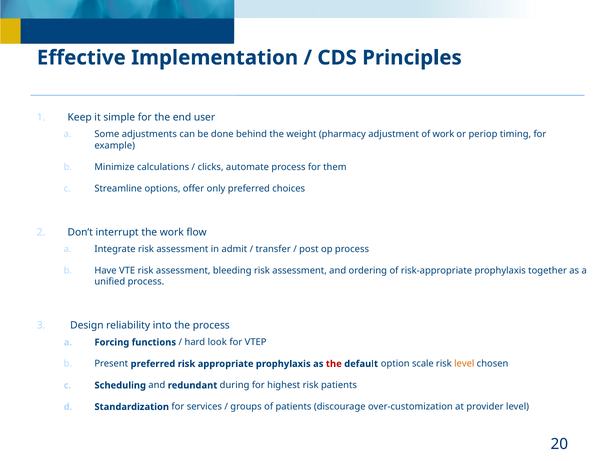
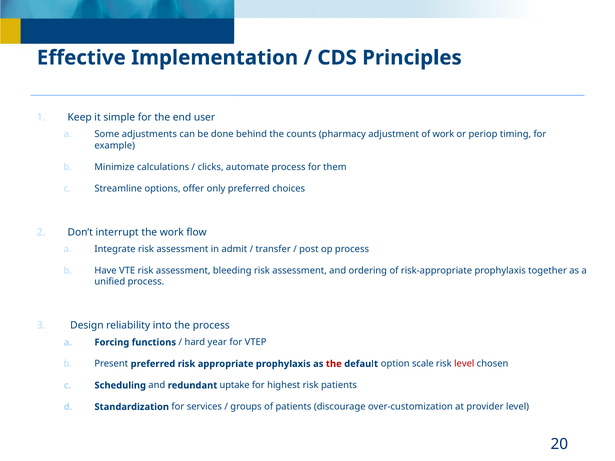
weight: weight -> counts (301, 134)
look: look -> year (217, 342)
level colour: orange -> red (464, 364)
during: during -> uptake (235, 386)
